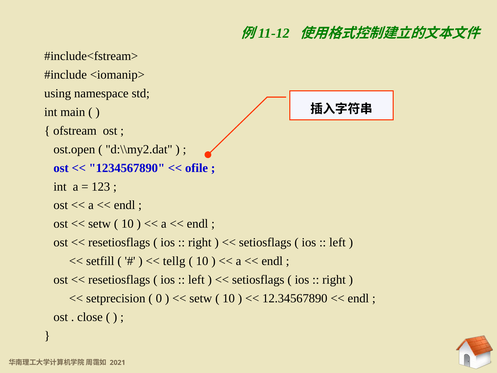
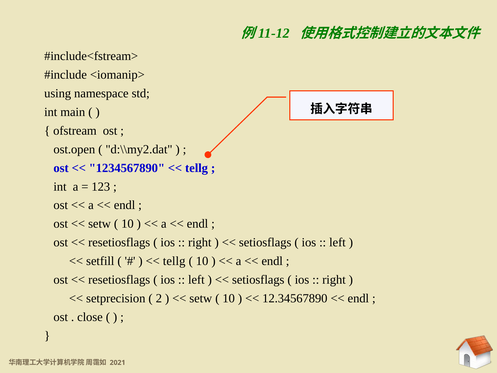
ofile: ofile -> tellg (197, 168)
0: 0 -> 2 (159, 298)
